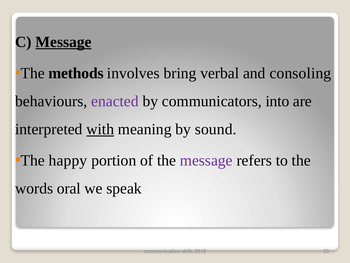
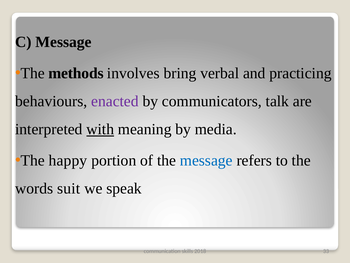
Message underline: present -> none (64, 42)
consoling: consoling -> practicing (300, 73)
into: into -> talk (277, 101)
sound: sound -> media (216, 129)
message colour: purple -> blue (206, 160)
oral: oral -> suit (69, 188)
